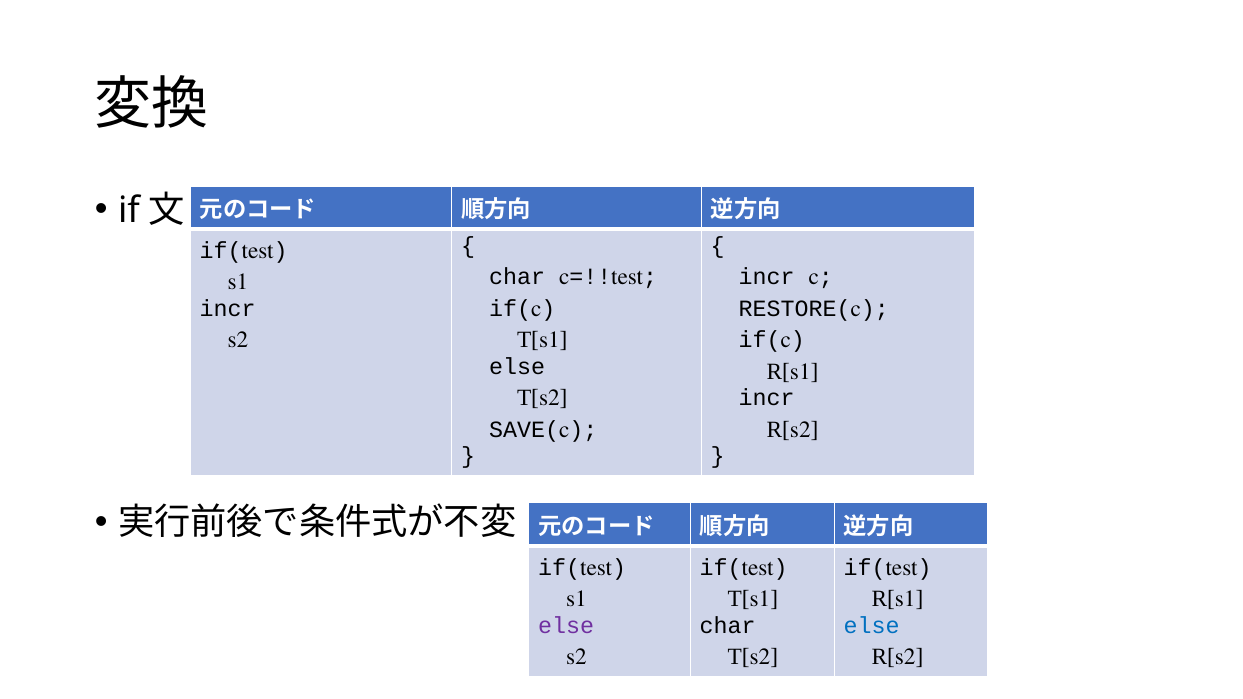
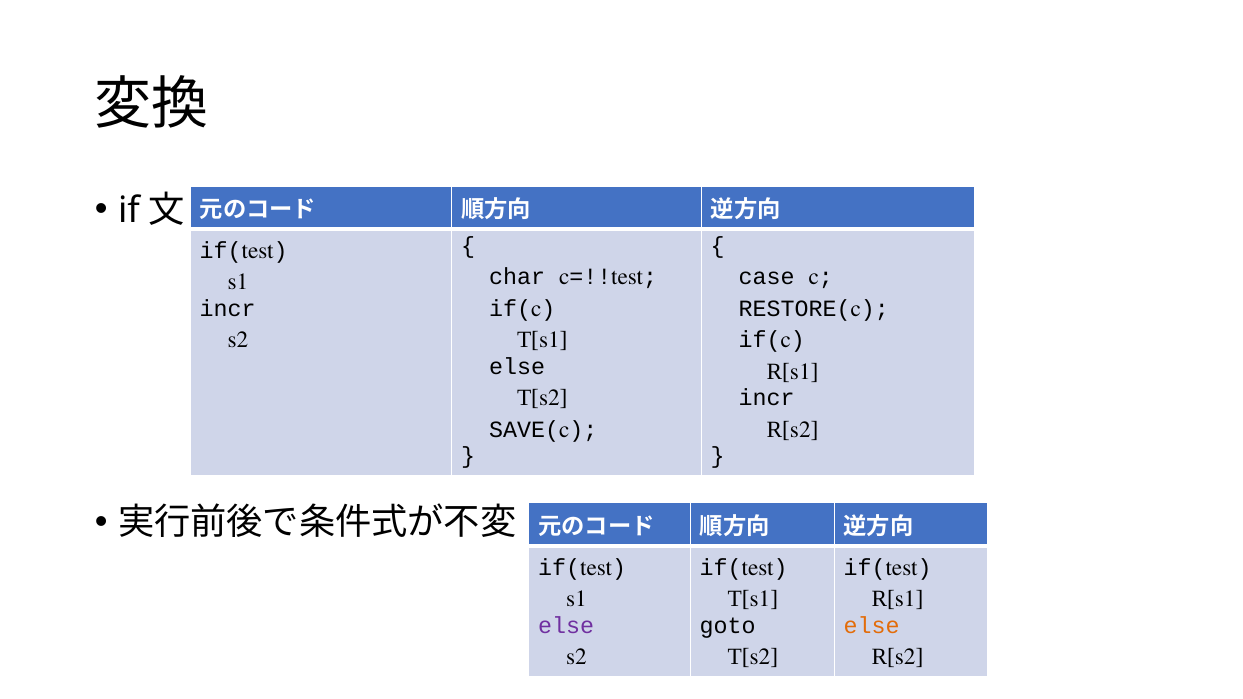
incr: incr -> case (767, 277)
char: char -> goto (728, 626)
else colour: blue -> orange (872, 626)
